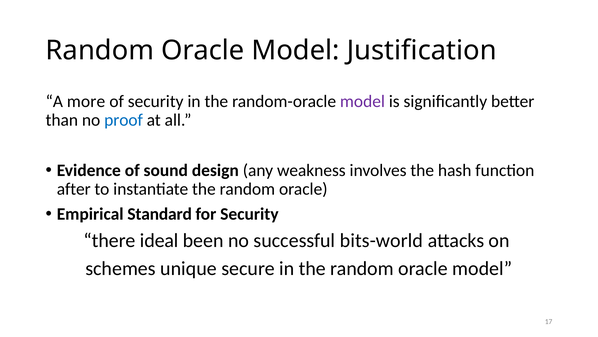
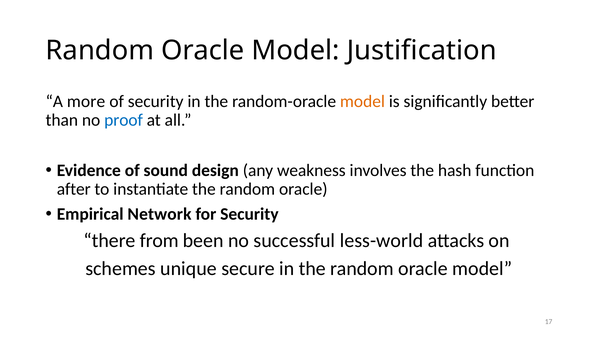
model colour: purple -> orange (362, 101)
Standard: Standard -> Network (159, 214)
ideal: ideal -> from (159, 240)
bits-world: bits-world -> less-world (381, 240)
